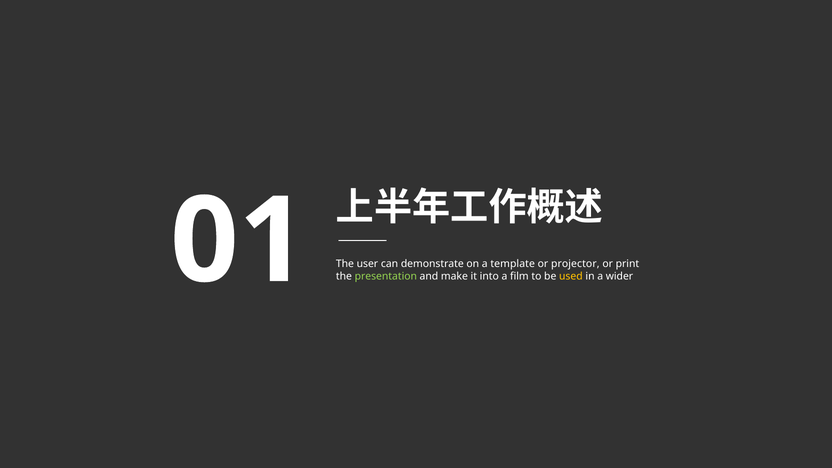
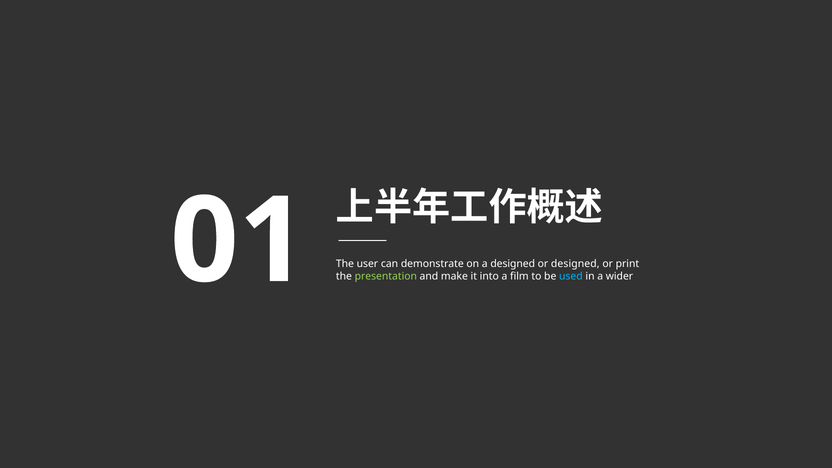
a template: template -> designed (513, 264)
or projector: projector -> designed (575, 264)
used colour: yellow -> light blue (571, 276)
